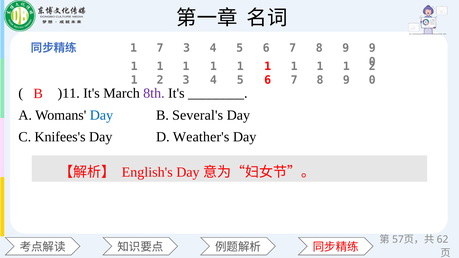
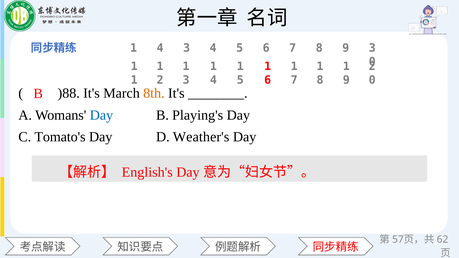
7: 7 -> 4 (160, 48)
9 9: 9 -> 3 (372, 48)
)11: )11 -> )88 (69, 93)
8th colour: purple -> orange (154, 93)
Several's: Several's -> Playing's (198, 115)
Knifees's: Knifees's -> Tomato's (60, 137)
